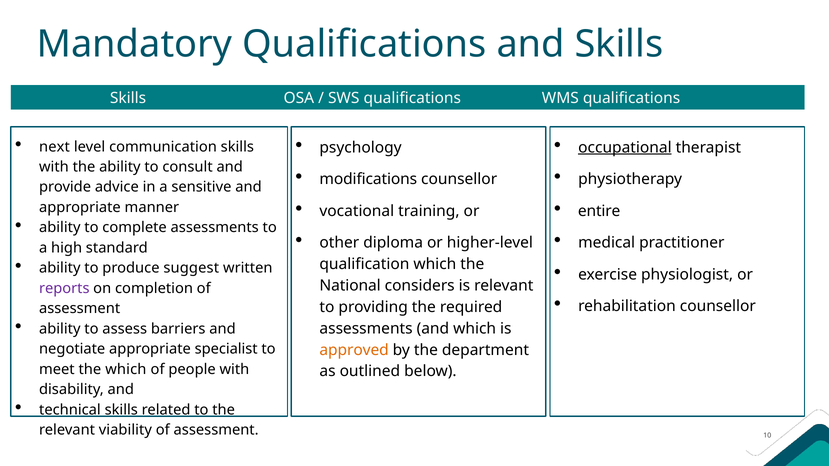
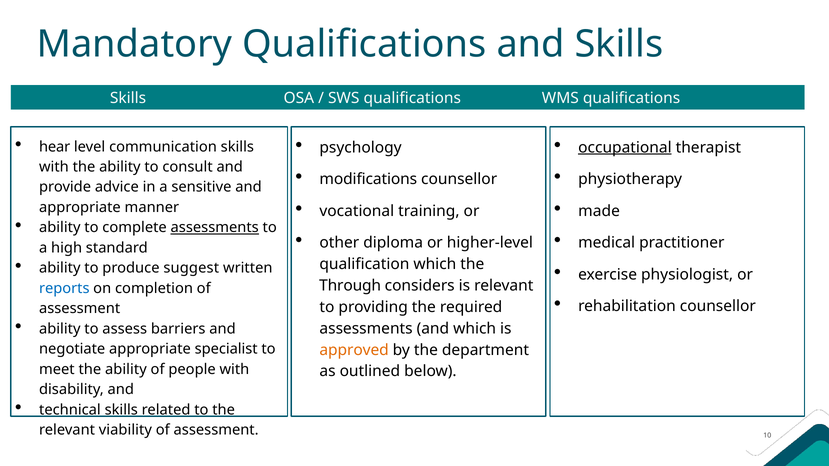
next: next -> hear (55, 147)
entire: entire -> made (599, 211)
assessments underline: none -> present (215, 228)
National: National -> Through (350, 286)
reports colour: purple -> blue (64, 288)
meet the which: which -> ability (126, 369)
